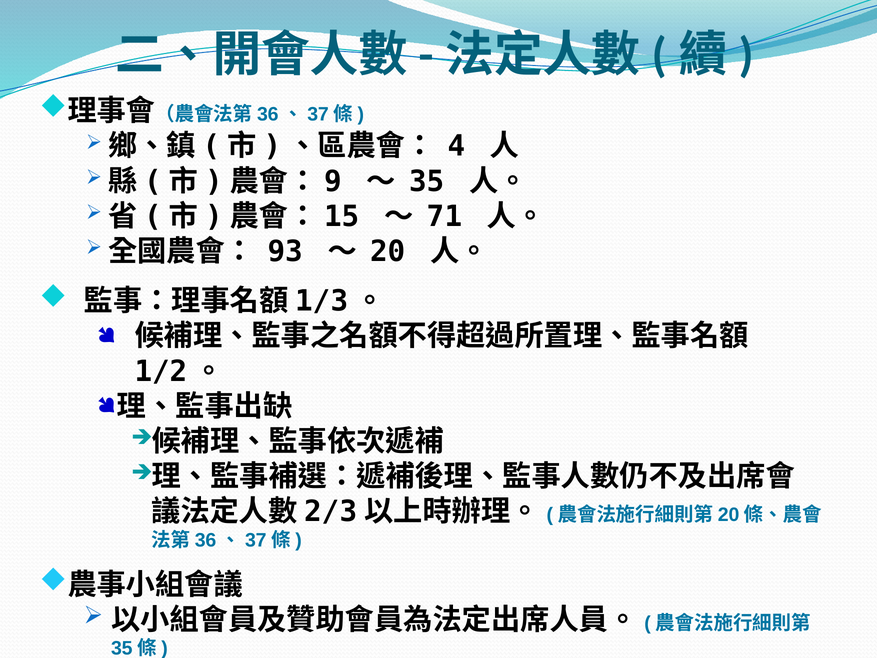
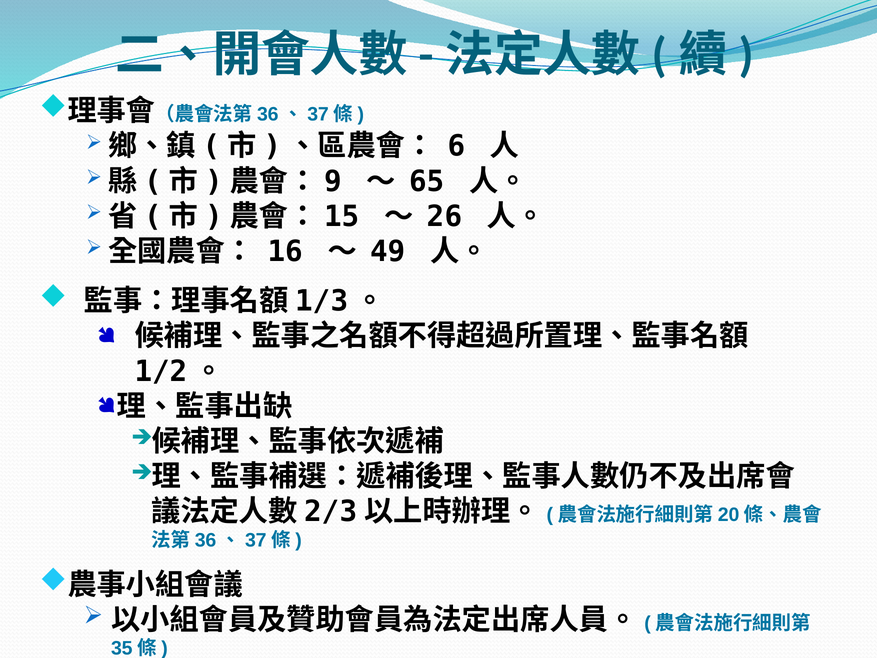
4: 4 -> 6 (457, 146)
35: 35 -> 65 (427, 181)
71: 71 -> 26 (445, 216)
93: 93 -> 16 (285, 251)
20: 20 -> 49 (388, 251)
